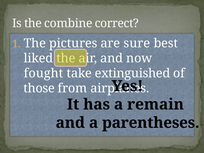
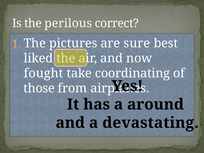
combine: combine -> perilous (68, 23)
extinguished: extinguished -> coordinating (132, 73)
remain: remain -> around (156, 104)
parentheses: parentheses -> devastating (151, 123)
